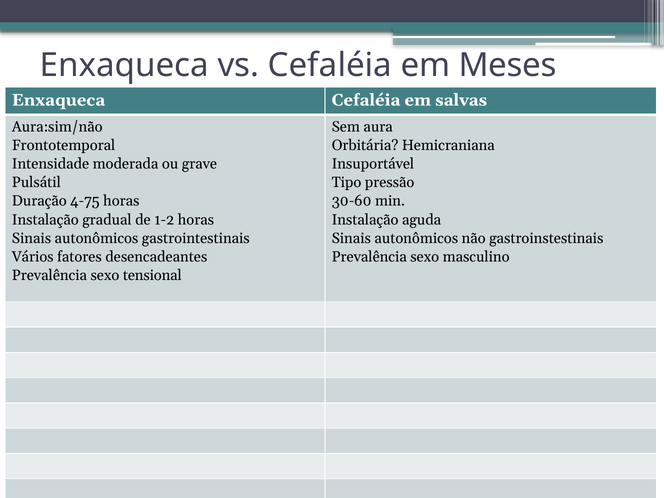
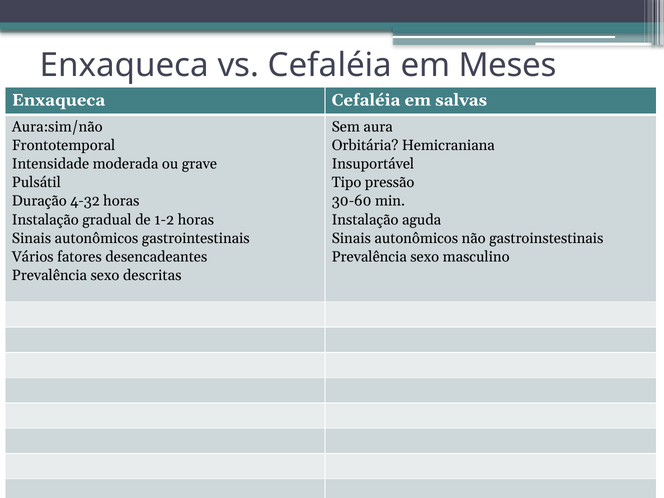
4-75: 4-75 -> 4-32 (85, 201)
tensional: tensional -> descritas (152, 276)
